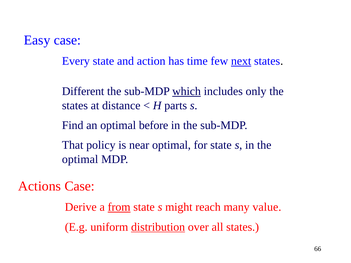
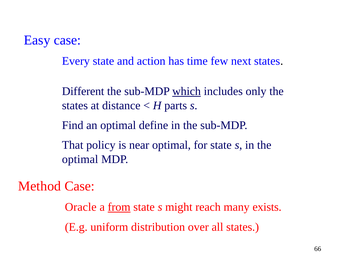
next underline: present -> none (241, 61)
before: before -> define (154, 125)
Actions: Actions -> Method (40, 186)
Derive: Derive -> Oracle (81, 207)
value: value -> exists (267, 207)
distribution underline: present -> none (158, 227)
